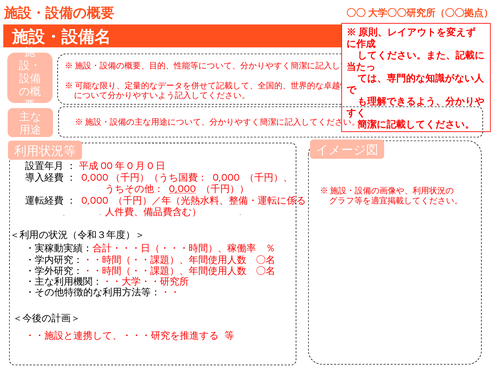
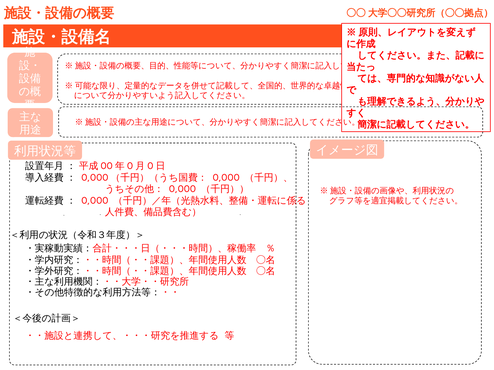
0,000 underline: present -> none (182, 189)
